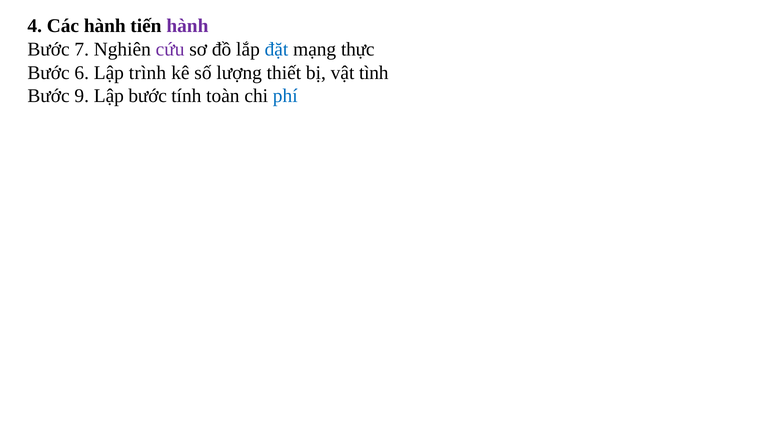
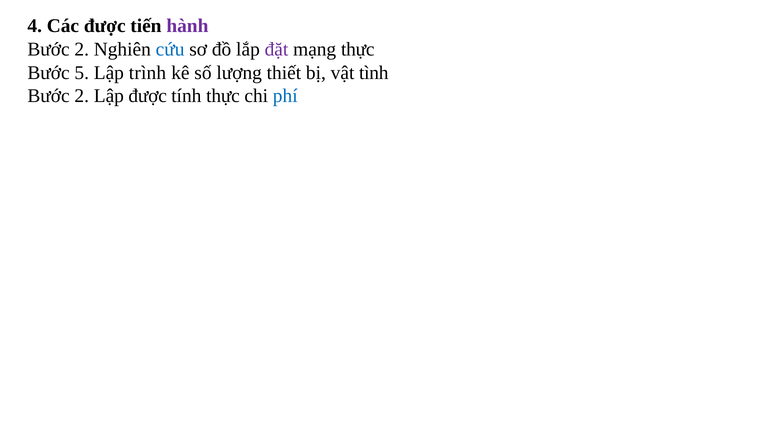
Các hành: hành -> được (105, 26)
7: 7 -> 2 (82, 49)
cứu colour: purple -> blue (170, 49)
đặt colour: blue -> purple (276, 49)
6: 6 -> 5 (82, 73)
9: 9 -> 2 (82, 96)
Lập bước: bước -> được (148, 96)
tính toàn: toàn -> thực (223, 96)
